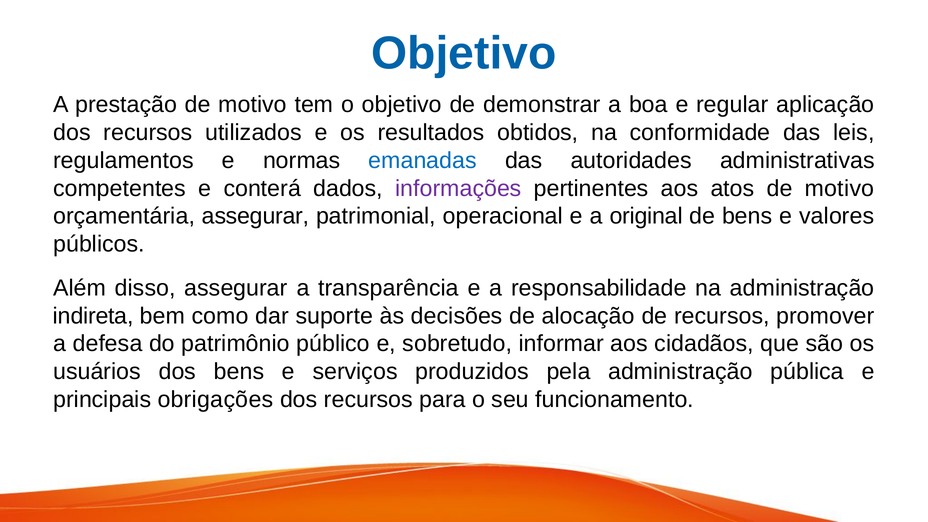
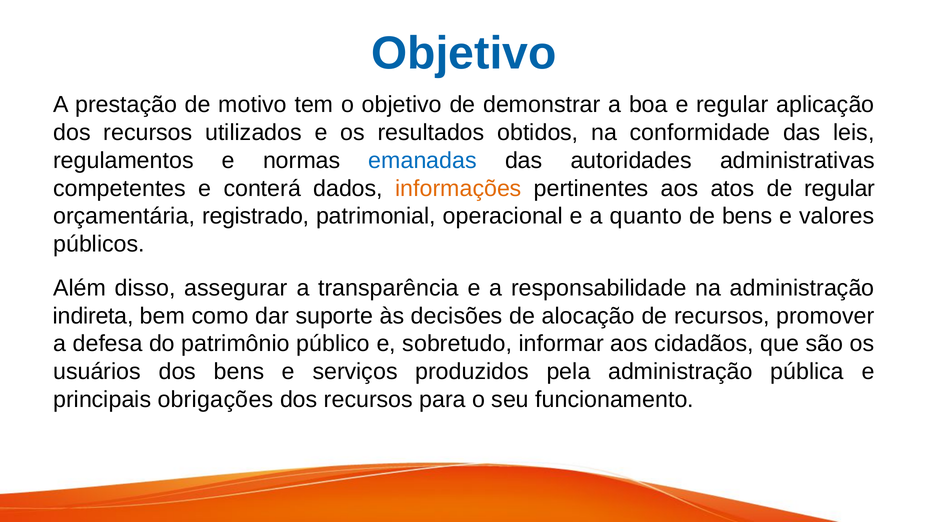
informações colour: purple -> orange (458, 188)
atos de motivo: motivo -> regular (840, 188)
orçamentária assegurar: assegurar -> registrado (256, 216)
original: original -> quanto (646, 216)
